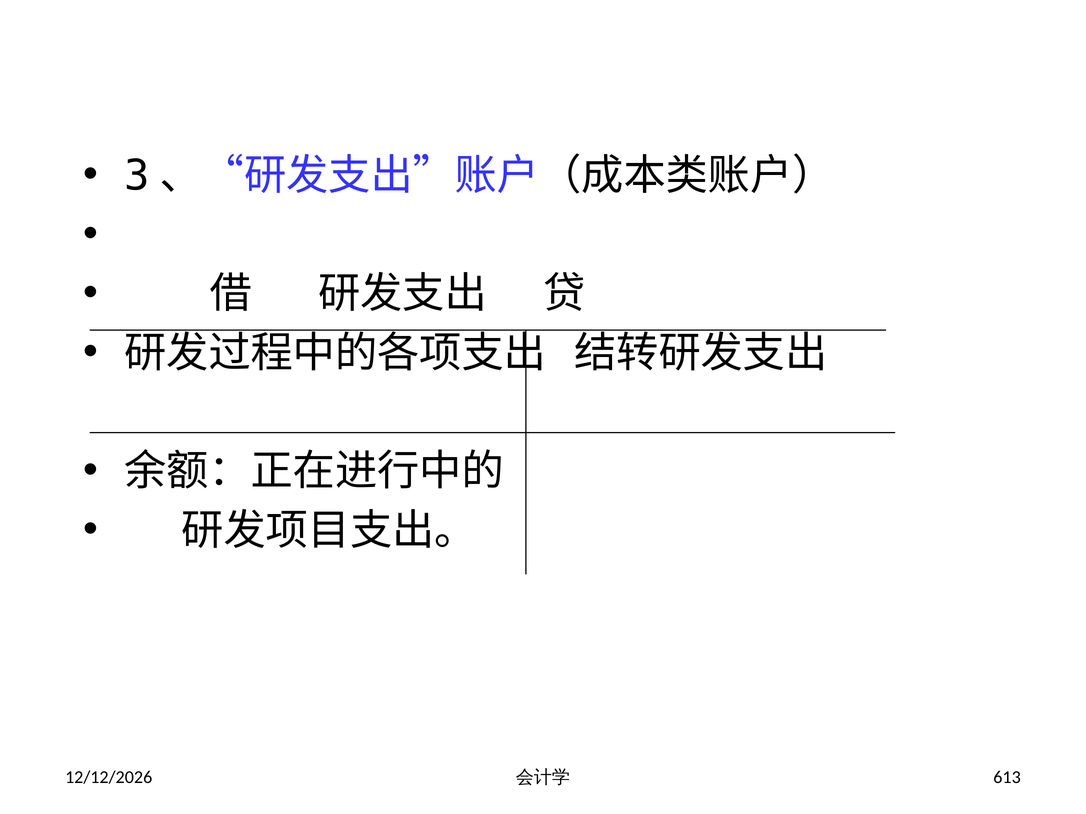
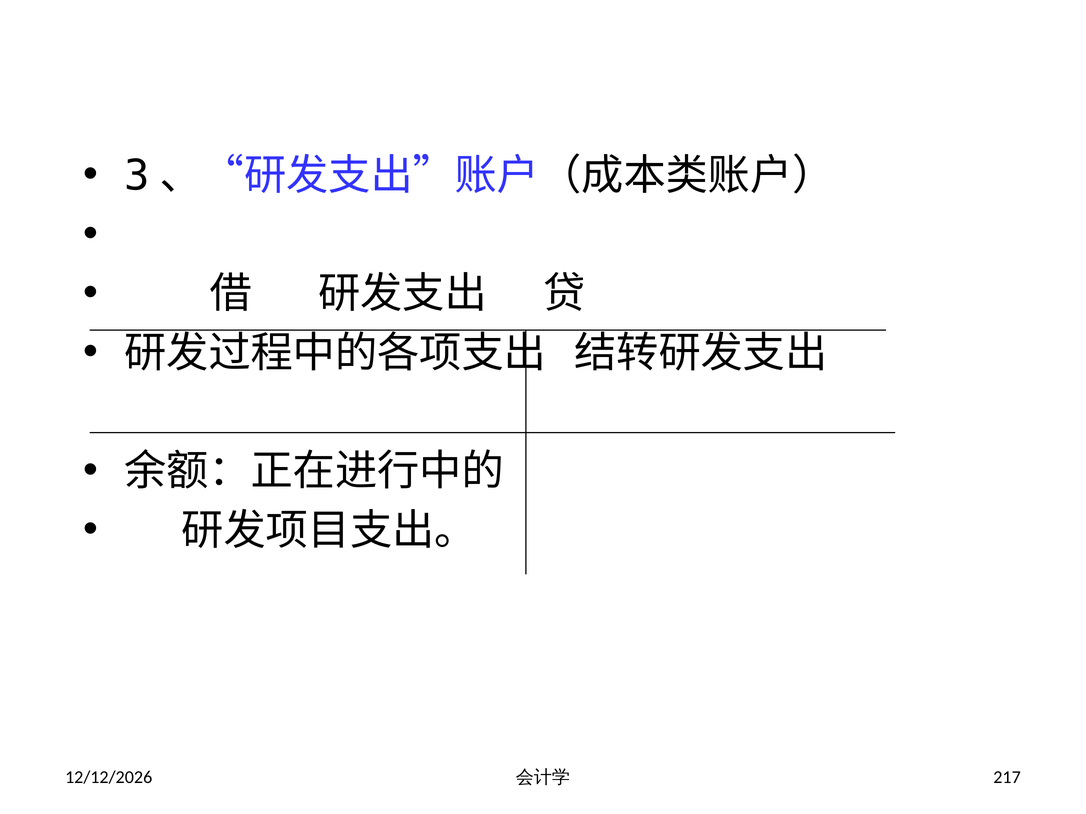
613: 613 -> 217 (1007, 778)
